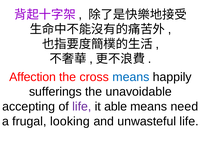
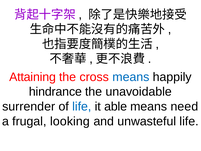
Affection: Affection -> Attaining (33, 77)
sufferings: sufferings -> hindrance (55, 92)
accepting: accepting -> surrender (29, 106)
life colour: purple -> blue (82, 106)
